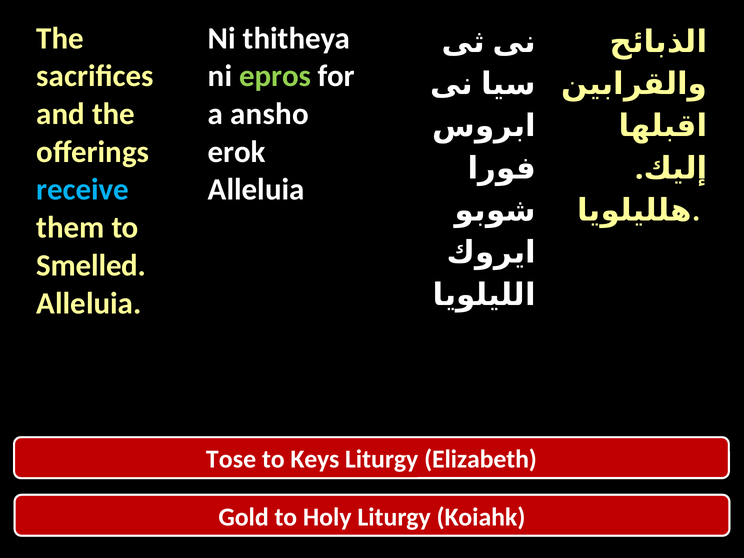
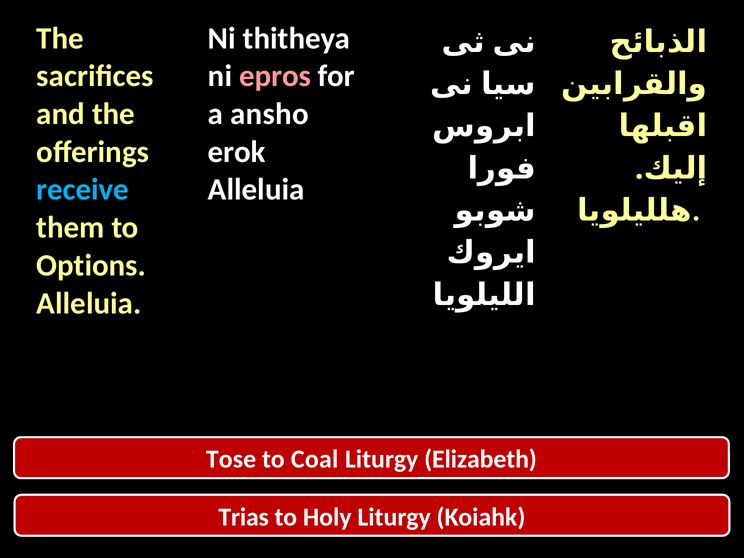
epros colour: light green -> pink (275, 76)
Smelled: Smelled -> Options (91, 265)
Keys: Keys -> Coal (315, 459)
Gold: Gold -> Trias (244, 517)
